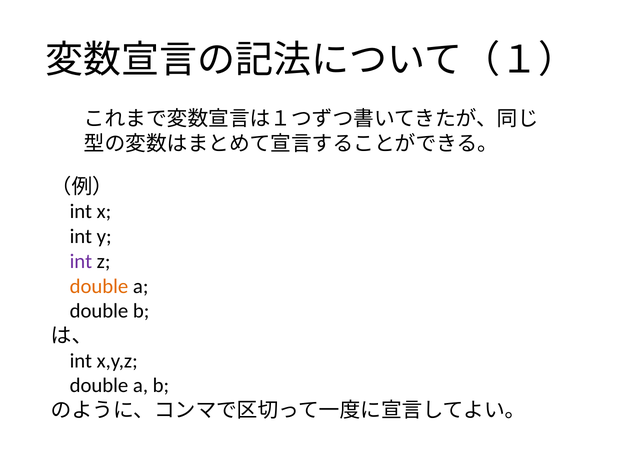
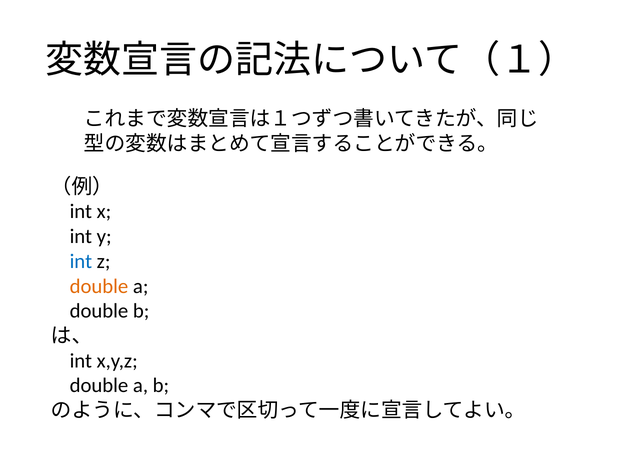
int colour: purple -> blue (81, 262)
